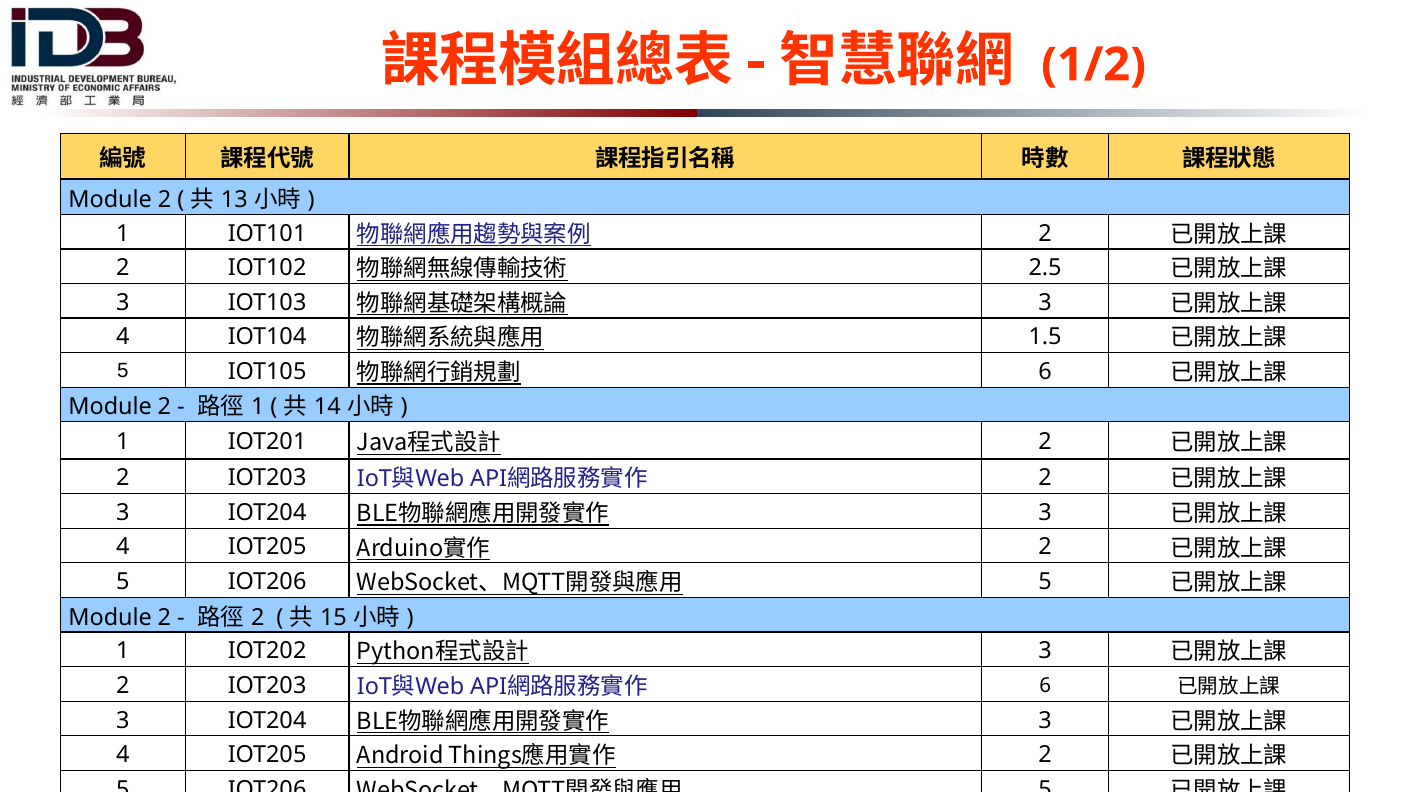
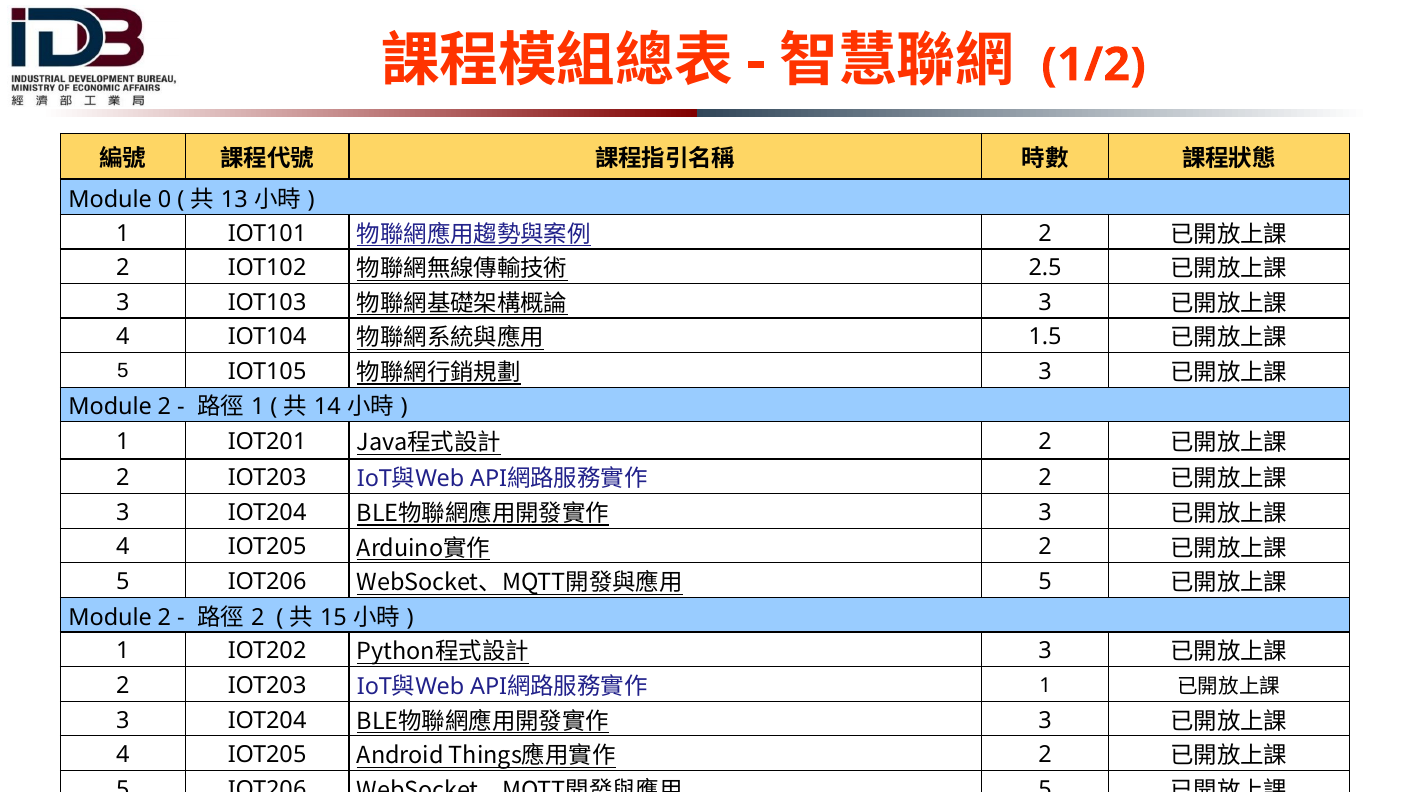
2: 2 -> 0 (165, 199)
6: 6 -> 3 (1045, 372)
6: 6 -> 1 (1045, 686)
